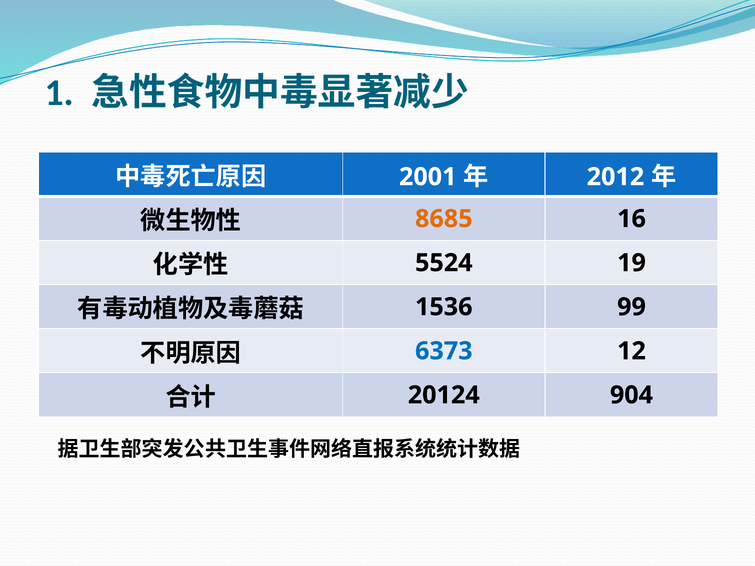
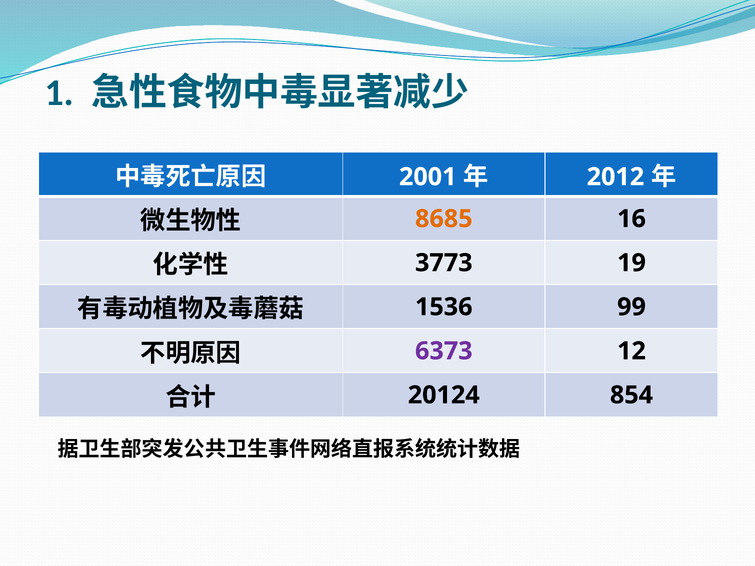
5524: 5524 -> 3773 (444, 263)
6373 colour: blue -> purple (444, 351)
904: 904 -> 854 (631, 395)
